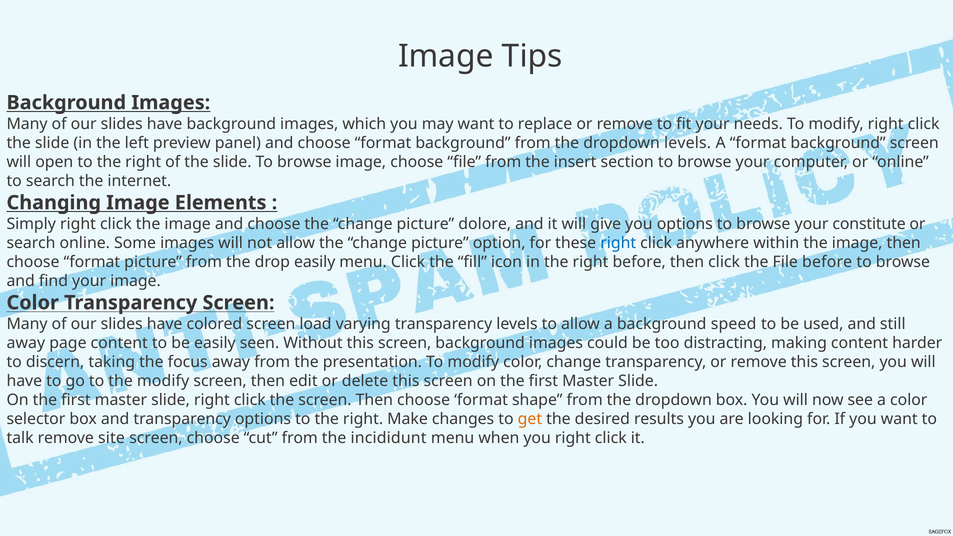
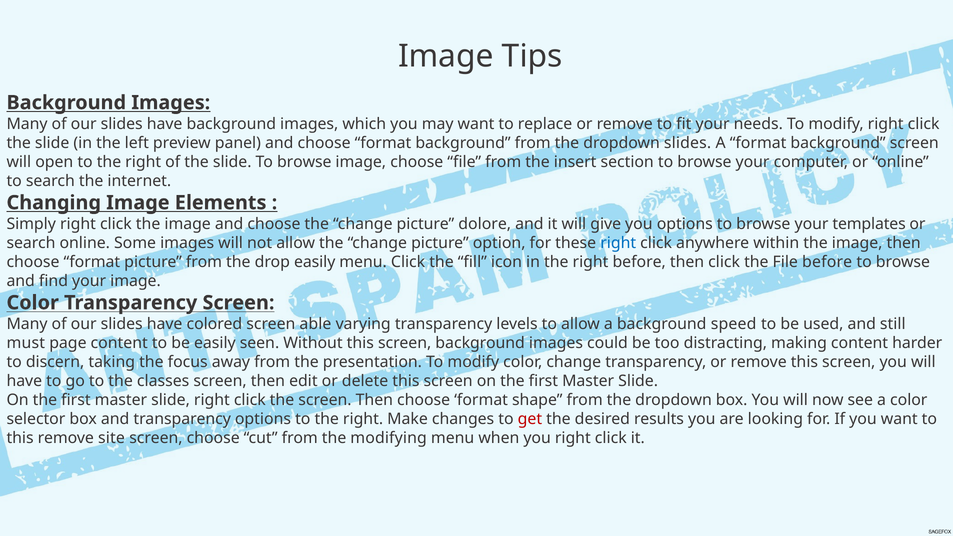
dropdown levels: levels -> slides (688, 143)
constitute: constitute -> templates (869, 224)
load: load -> able (315, 324)
away: away -> must (26, 343)
the modify: modify -> classes (163, 381)
get colour: orange -> red (530, 419)
talk: talk -> this (20, 438)
incididunt: incididunt -> modifying (389, 438)
